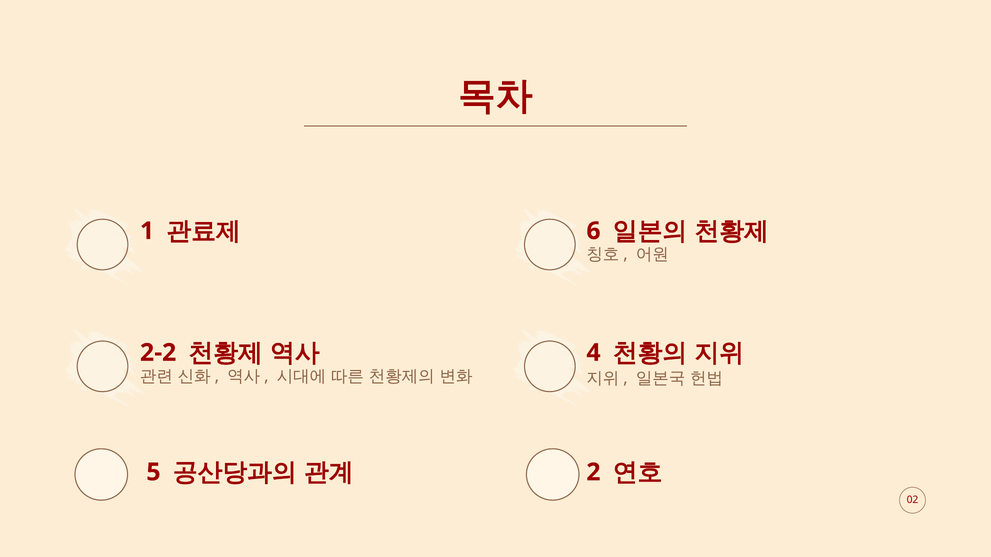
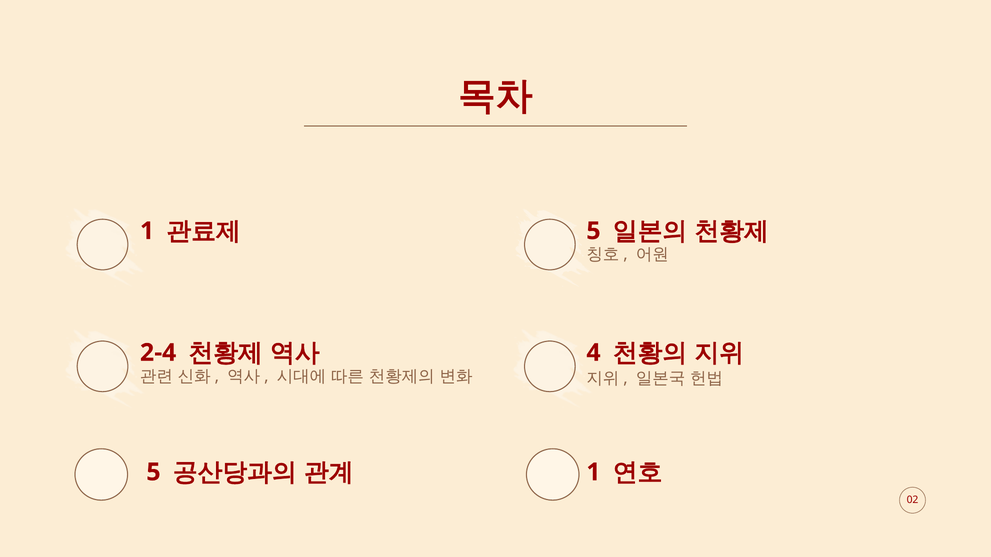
6: 6 -> 5 (593, 231)
2-2: 2-2 -> 2-4 (158, 353)
2: 2 -> 1 (593, 473)
